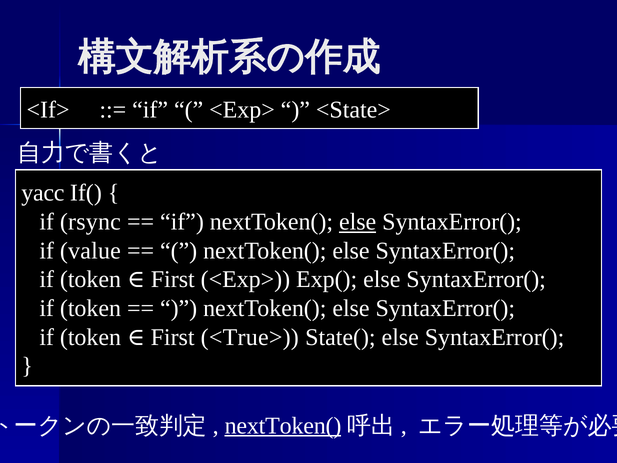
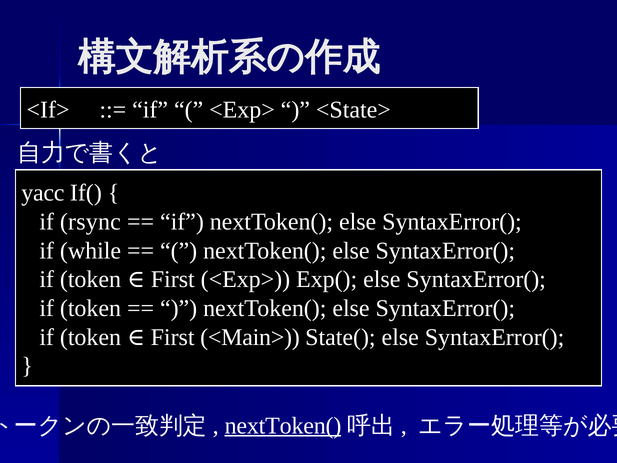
else underline: present -> none (358, 222)
value: value -> while (91, 250)
<True>: <True> -> <Main> (250, 337)
